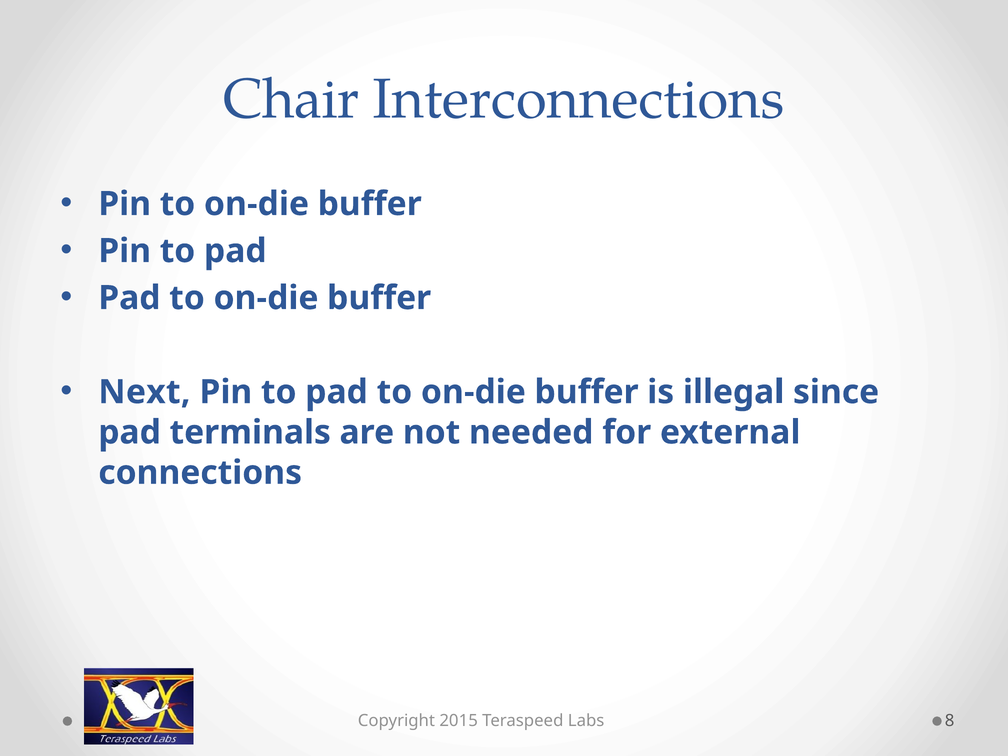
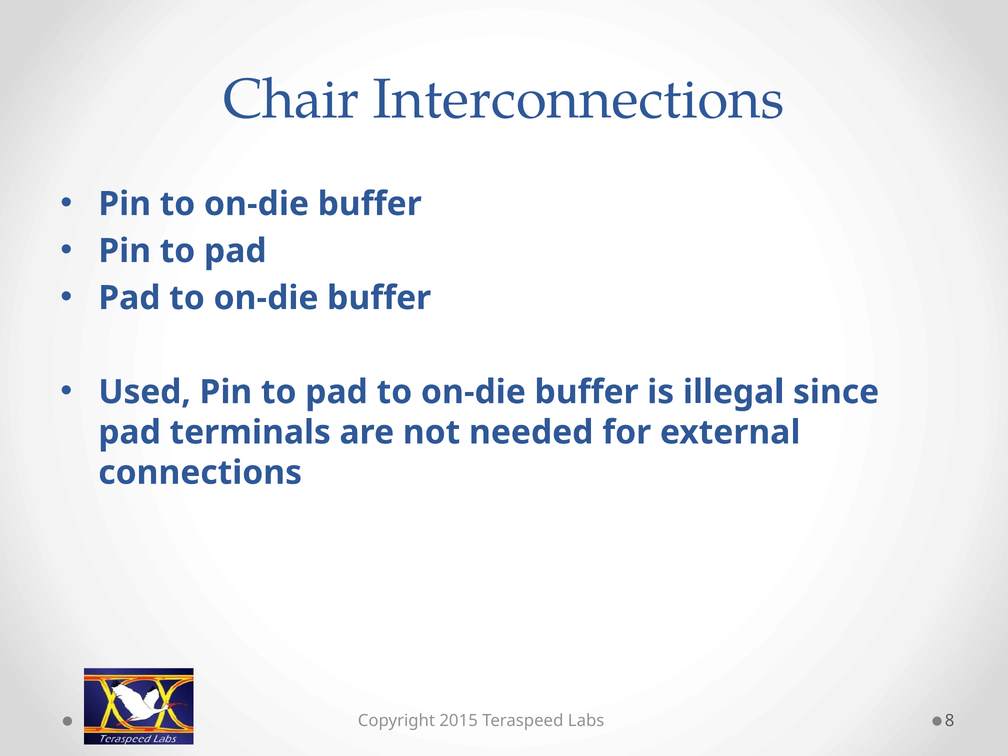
Next: Next -> Used (145, 392)
